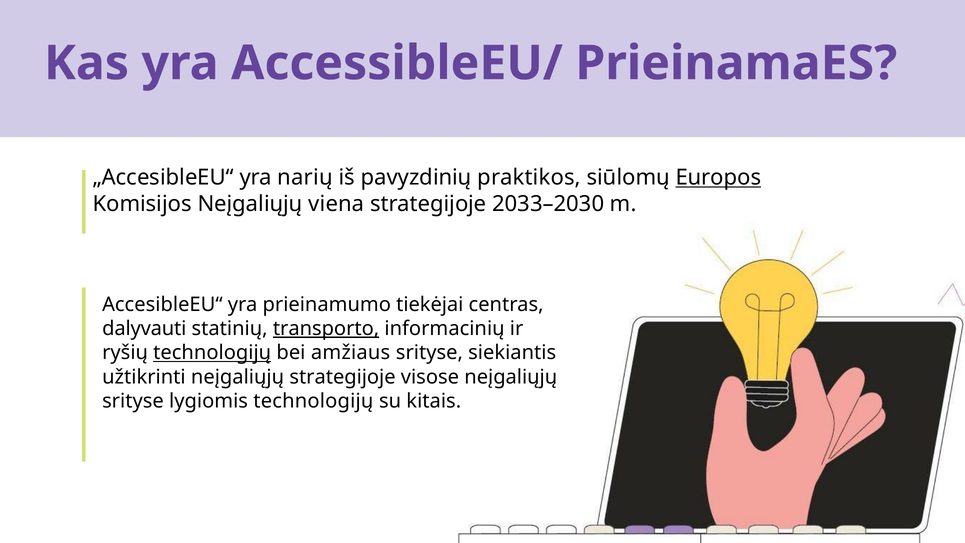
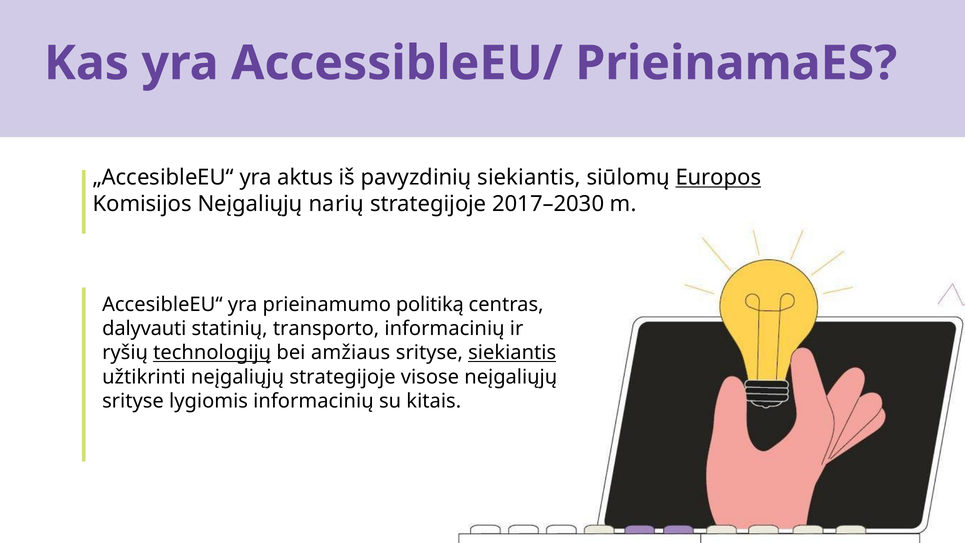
narių: narių -> aktus (305, 177)
pavyzdinių praktikos: praktikos -> siekiantis (529, 177)
viena: viena -> narių (336, 204)
2033–2030: 2033–2030 -> 2017–2030 (548, 204)
tiekėjai: tiekėjai -> politiką (430, 304)
transporto underline: present -> none (326, 329)
siekiantis underline: none -> present (512, 353)
lygiomis technologijų: technologijų -> informacinių (313, 401)
